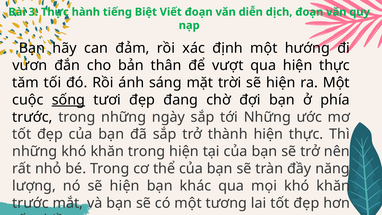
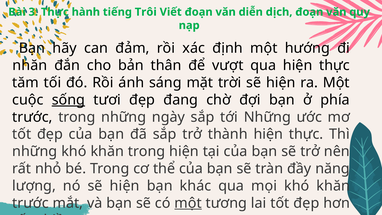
Biệt: Biệt -> Trôi (146, 12)
vươn: vươn -> nhăn (30, 65)
một underline: none -> present (188, 203)
